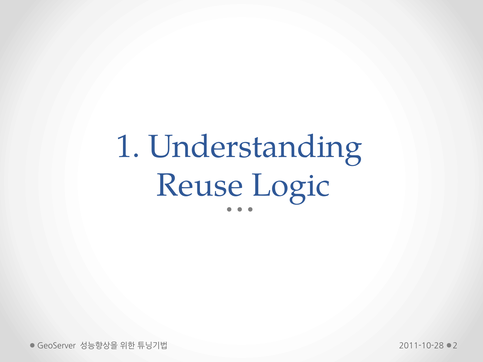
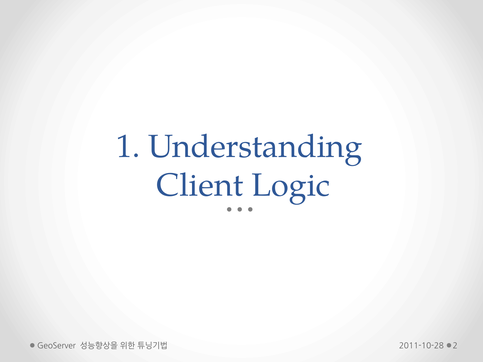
Reuse: Reuse -> Client (200, 185)
